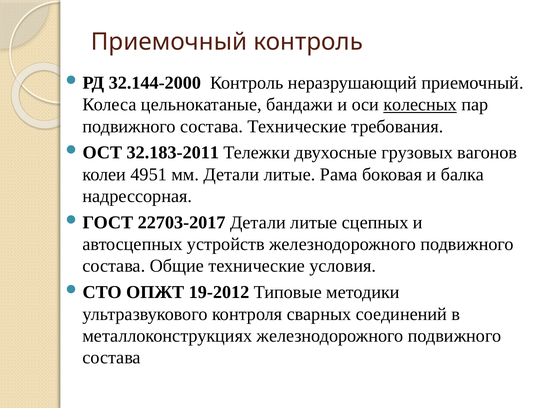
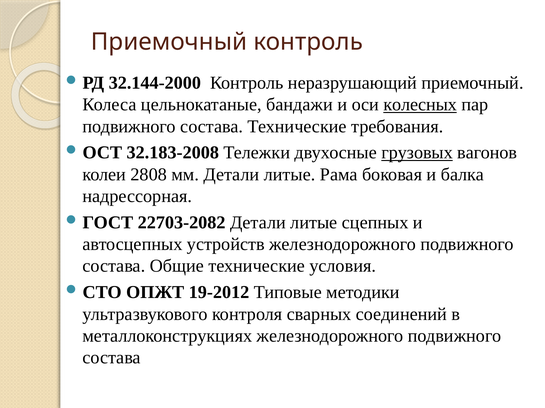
32.183-2011: 32.183-2011 -> 32.183-2008 (173, 153)
грузовых underline: none -> present (417, 153)
4951: 4951 -> 2808 (149, 175)
22703-2017: 22703-2017 -> 22703-2082 (182, 223)
